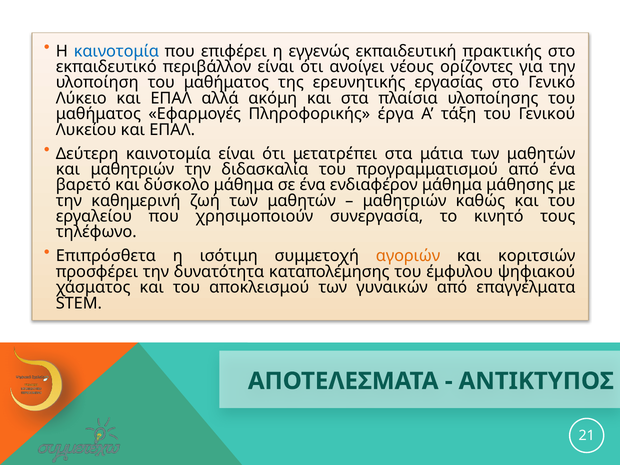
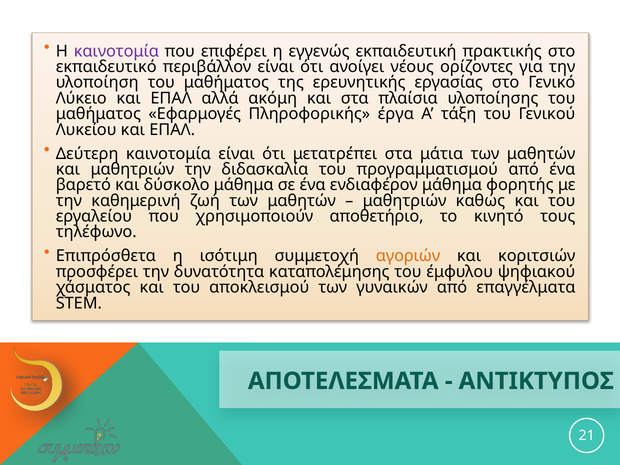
καινοτομία colour: blue -> purple (116, 51)
μάθησης: μάθησης -> φορητής (520, 185)
συνεργασία: συνεργασία -> αποθετήριο (377, 216)
